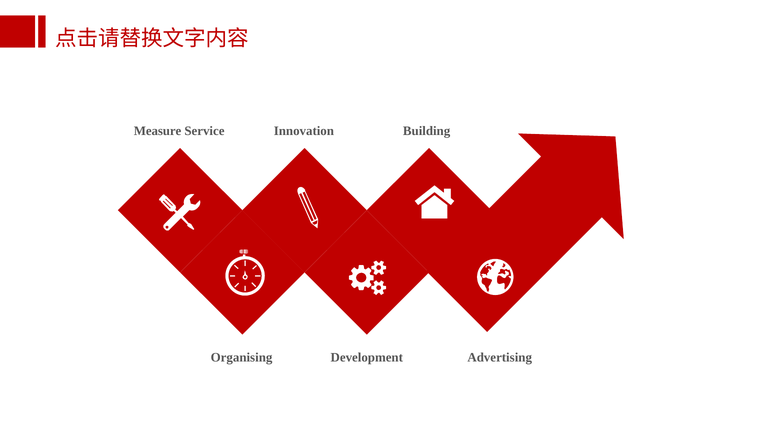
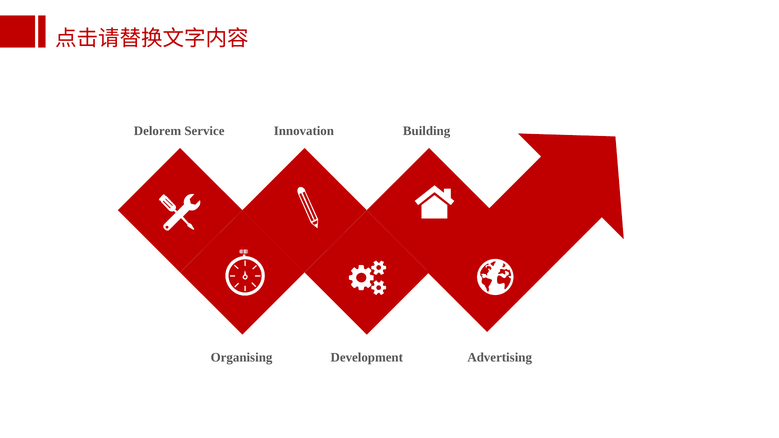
Measure: Measure -> Delorem (158, 131)
